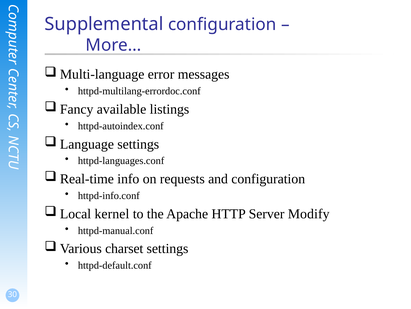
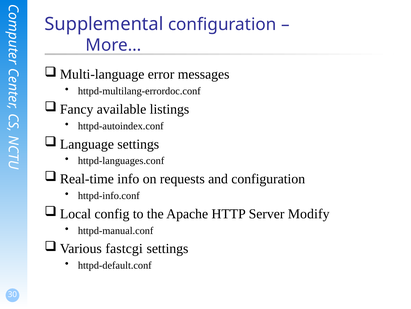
kernel: kernel -> config (112, 213)
charset: charset -> fastcgi (124, 248)
